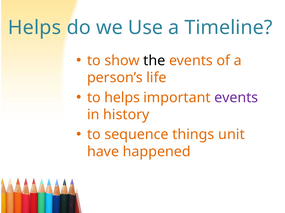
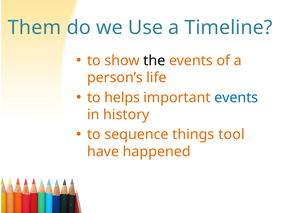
Helps: Helps -> Them (35, 28)
events colour: purple -> blue (236, 98)
unit: unit -> tool (231, 135)
